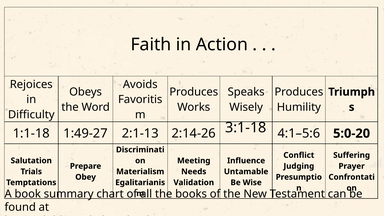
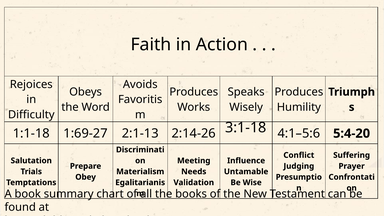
1:49-27: 1:49-27 -> 1:69-27 (86, 133)
5:0-20: 5:0-20 -> 5:4-20 (352, 133)
